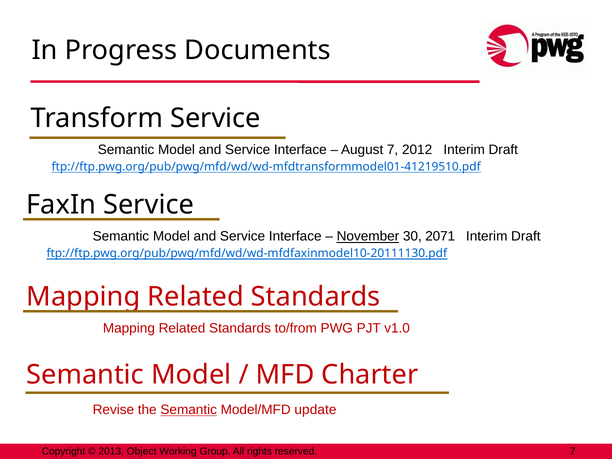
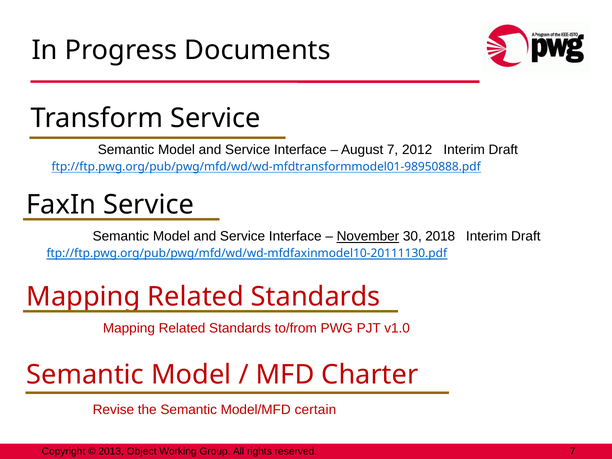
ftp://ftp.pwg.org/pub/pwg/mfd/wd/wd-mfdtransformmodel01-41219510.pdf: ftp://ftp.pwg.org/pub/pwg/mfd/wd/wd-mfdtransformmodel01-41219510.pdf -> ftp://ftp.pwg.org/pub/pwg/mfd/wd/wd-mfdtransformmodel01-98950888.pdf (266, 167)
2071: 2071 -> 2018 (440, 237)
Semantic underline: present -> none (189, 410)
update: update -> certain (315, 410)
